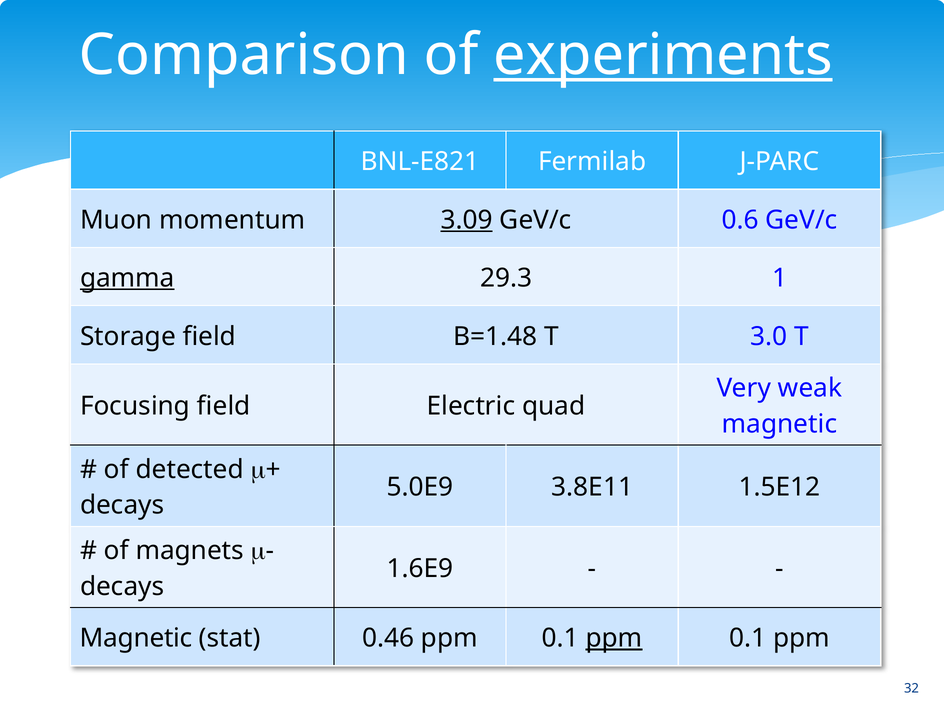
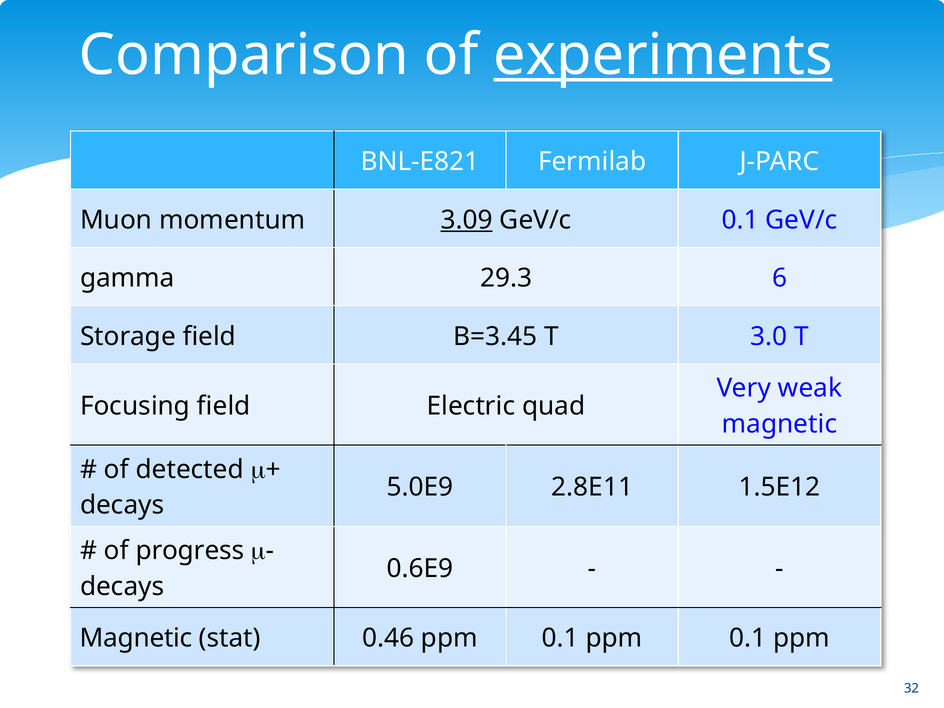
GeV/c 0.6: 0.6 -> 0.1 (740, 220)
gamma underline: present -> none (127, 278)
1: 1 -> 6 (780, 278)
B=1.48: B=1.48 -> B=3.45 (495, 336)
3.8E11: 3.8E11 -> 2.8E11 (592, 487)
magnets: magnets -> progress (190, 551)
1.6E9: 1.6E9 -> 0.6E9 (420, 569)
ppm underline: present -> none (614, 638)
